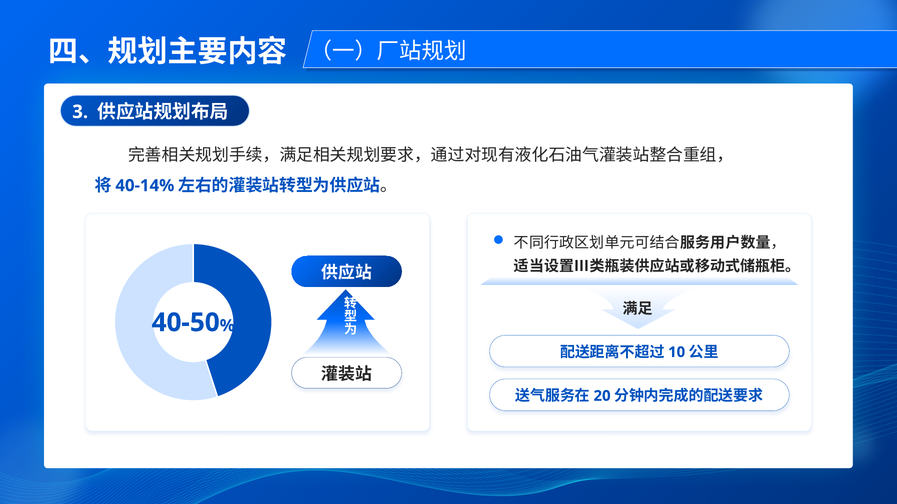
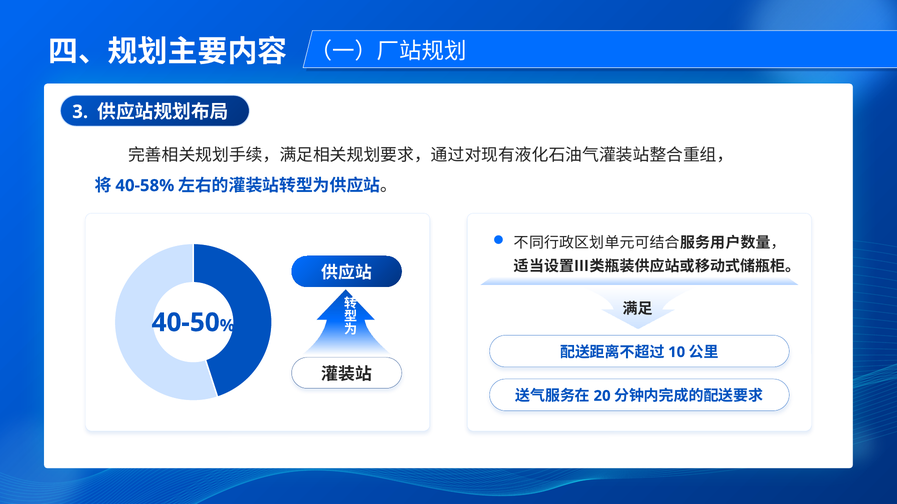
40-14%: 40-14% -> 40-58% (145, 186)
